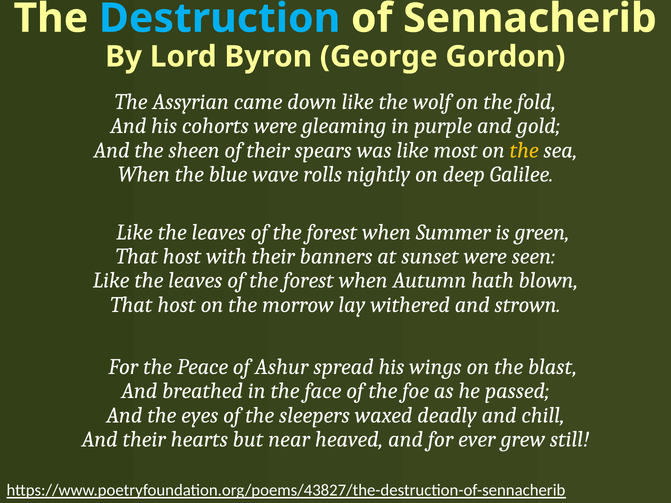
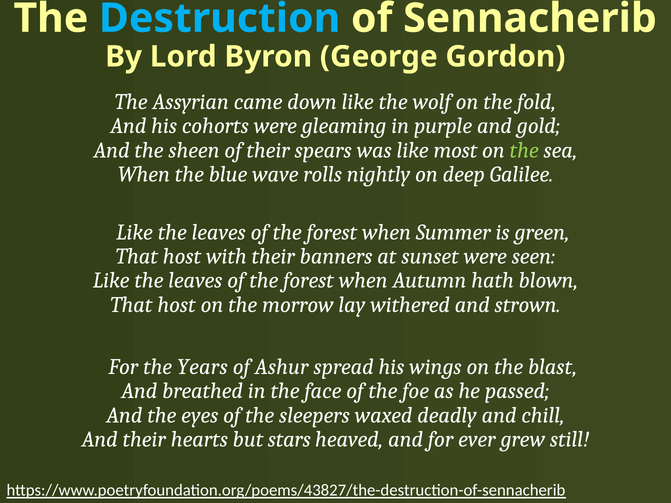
the colour: yellow -> light green (524, 150)
Peace: Peace -> Years (202, 367)
near: near -> stars (289, 440)
